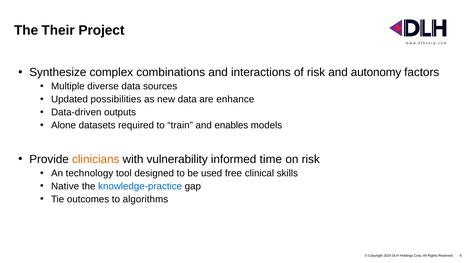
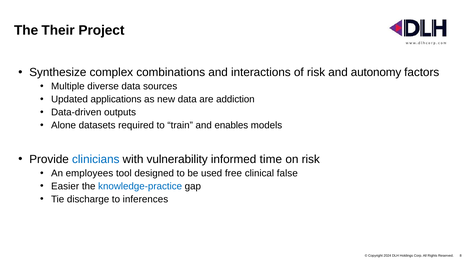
possibilities: possibilities -> applications (116, 99)
enhance: enhance -> addiction (235, 99)
clinicians colour: orange -> blue (96, 159)
technology: technology -> employees (89, 173)
skills: skills -> false (287, 173)
Native: Native -> Easier (65, 186)
outcomes: outcomes -> discharge (88, 199)
algorithms: algorithms -> inferences (145, 199)
